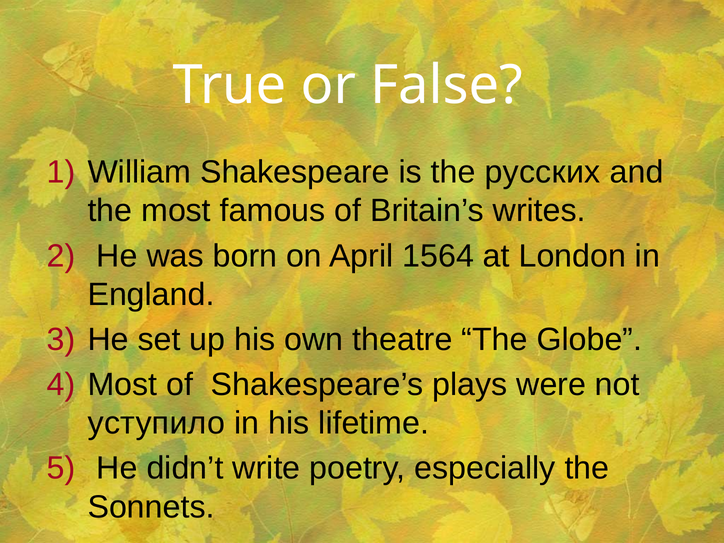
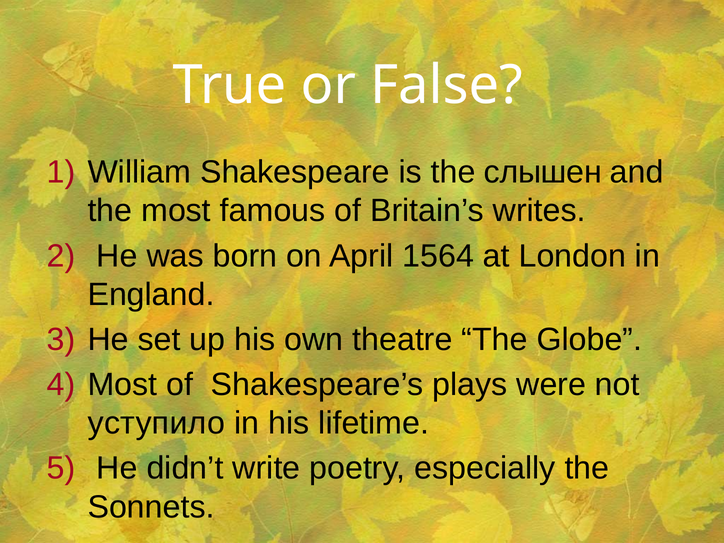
русских: русских -> слышен (543, 172)
